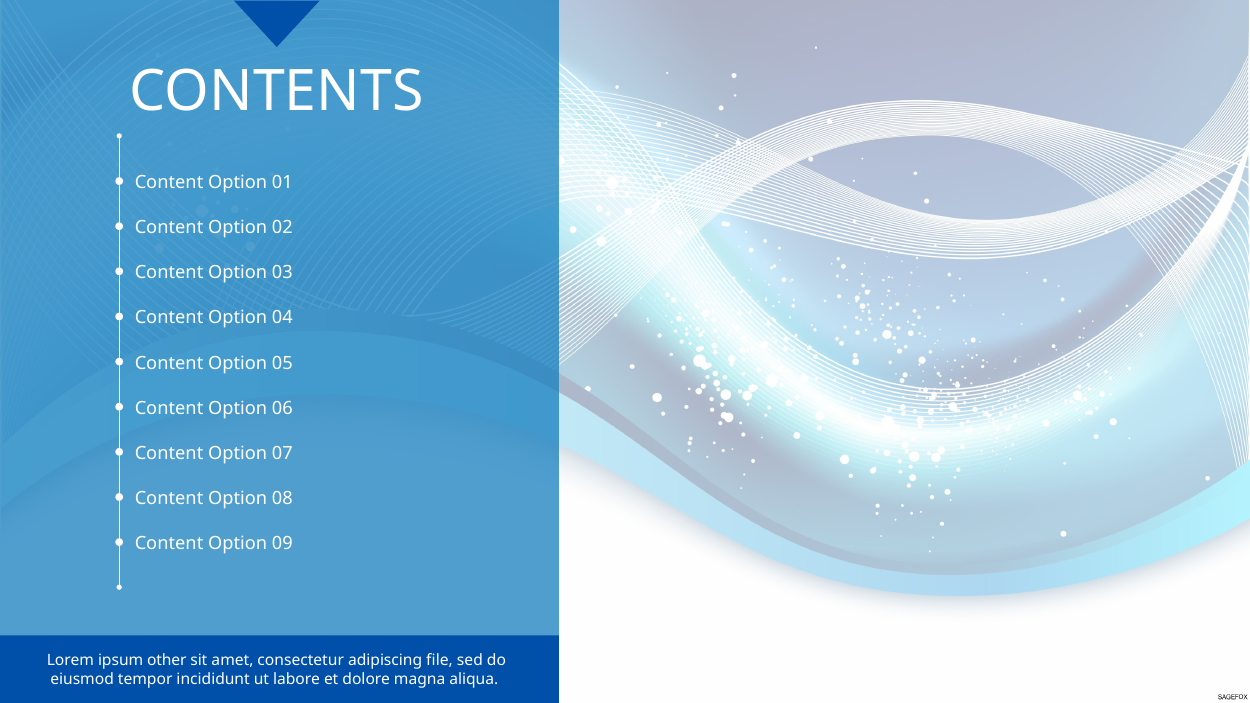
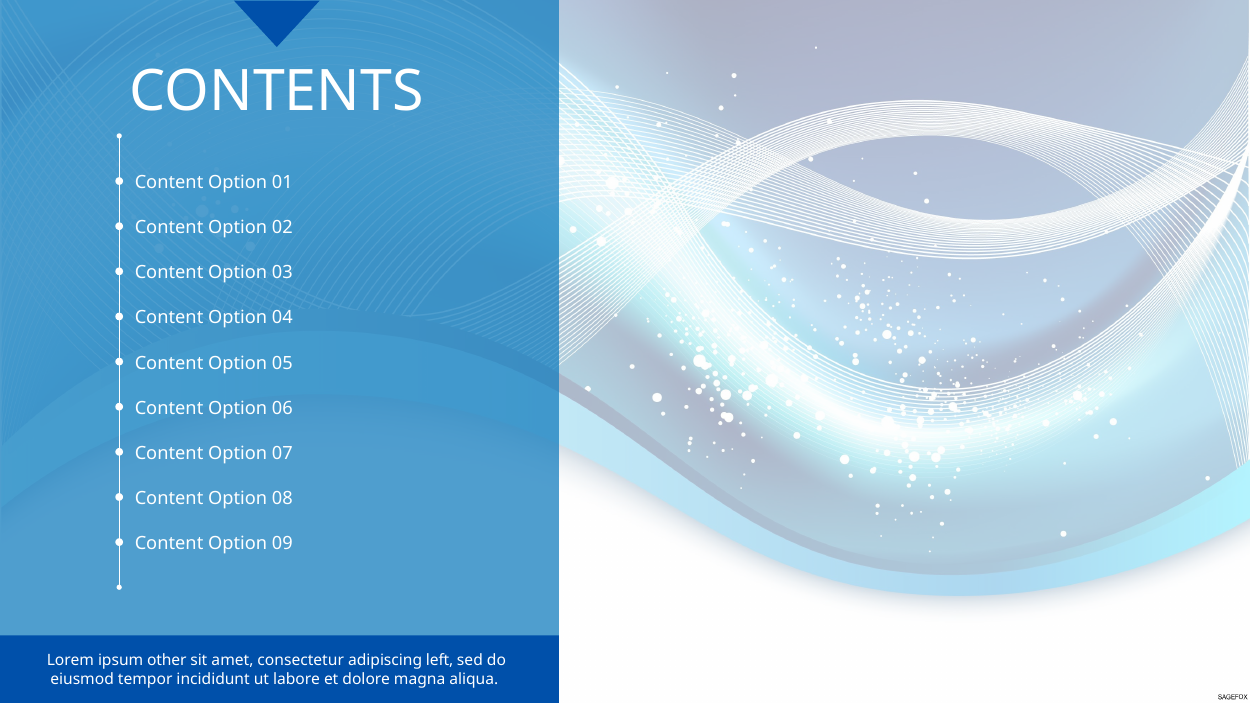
file: file -> left (440, 661)
